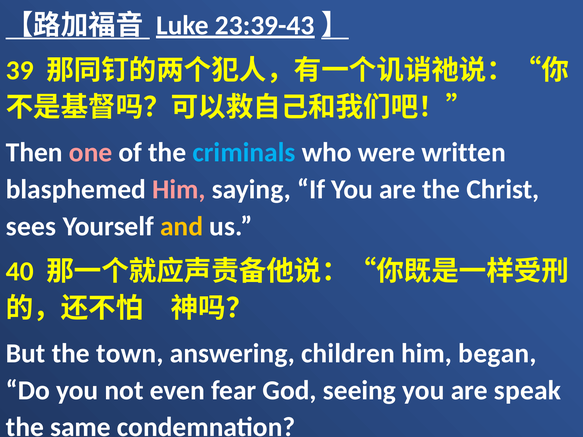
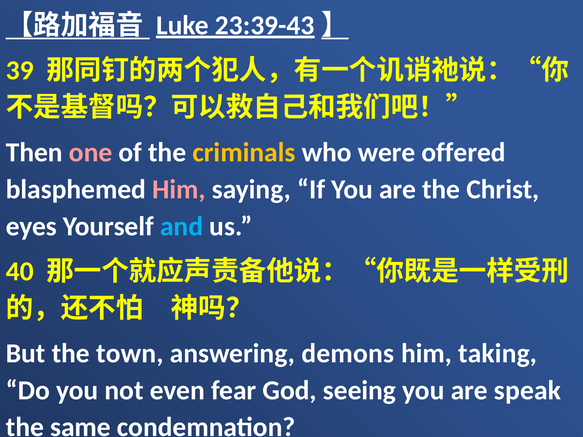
criminals colour: light blue -> yellow (244, 152)
written: written -> offered (464, 152)
sees: sees -> eyes (31, 226)
and colour: yellow -> light blue (182, 226)
children: children -> demons (348, 354)
began: began -> taking (498, 354)
